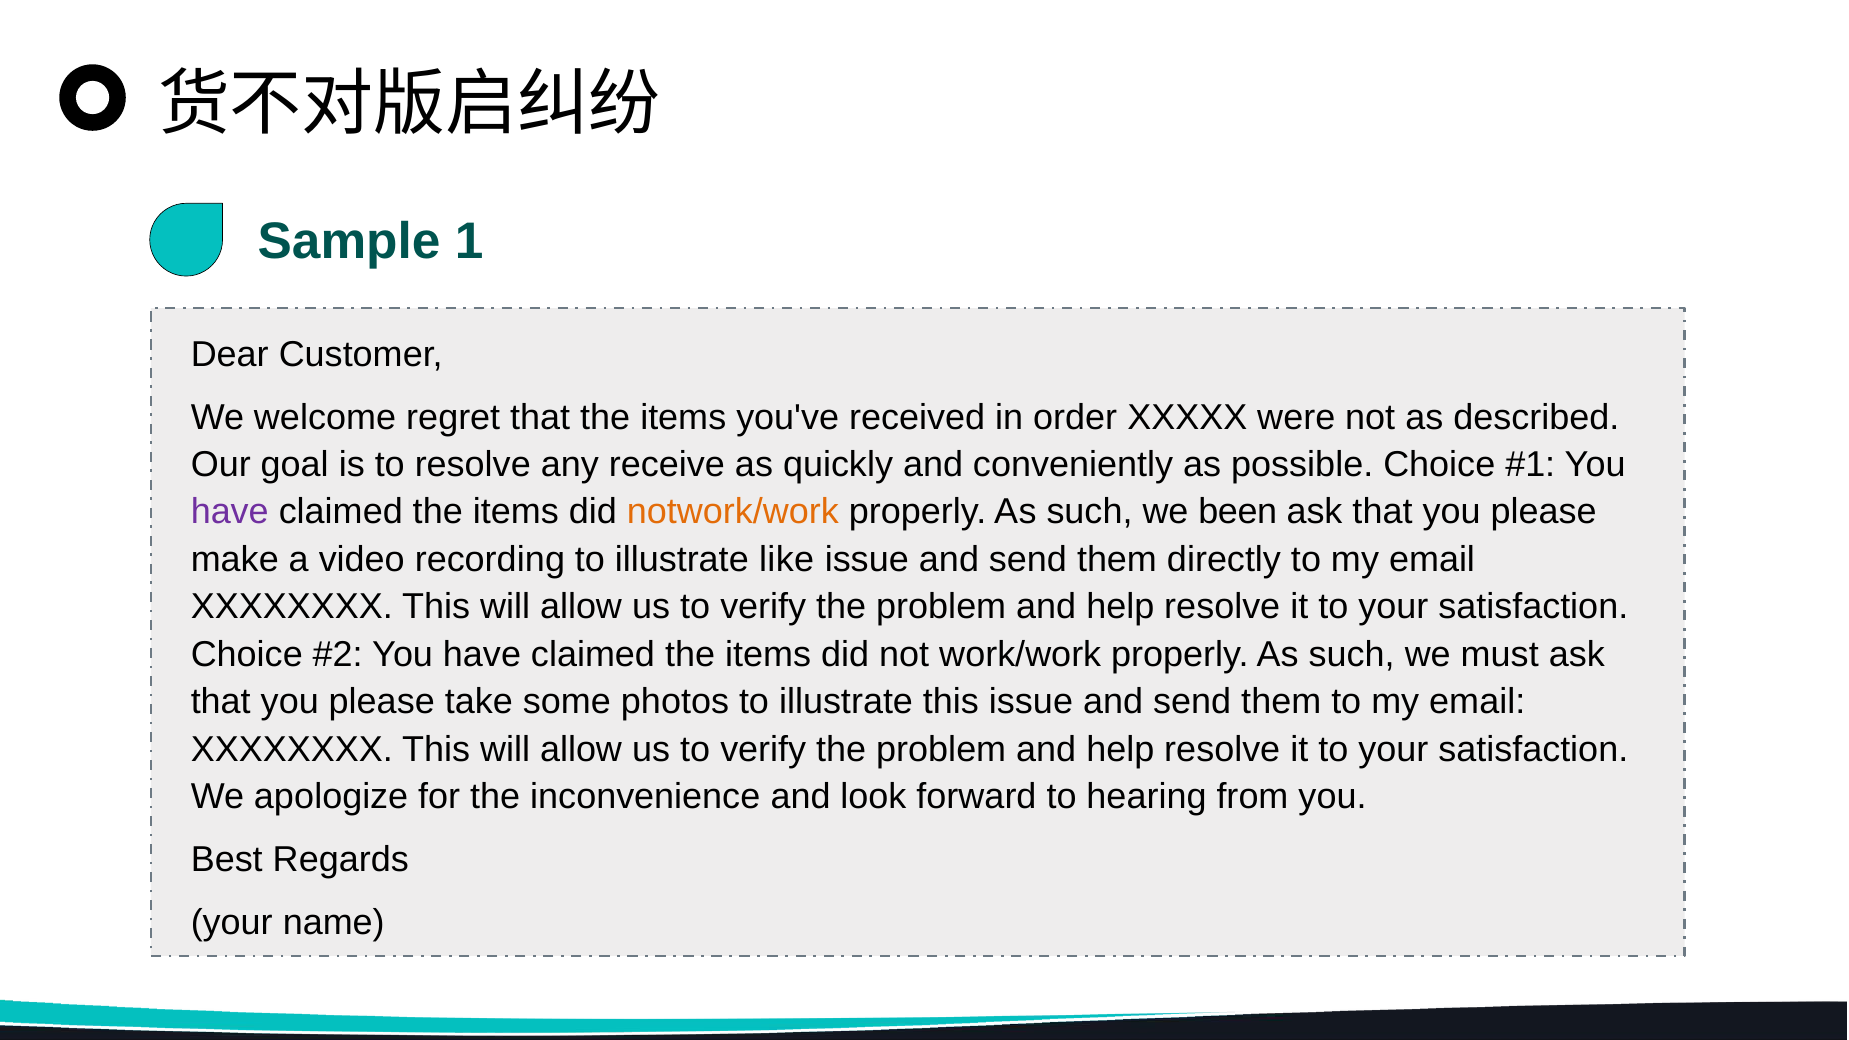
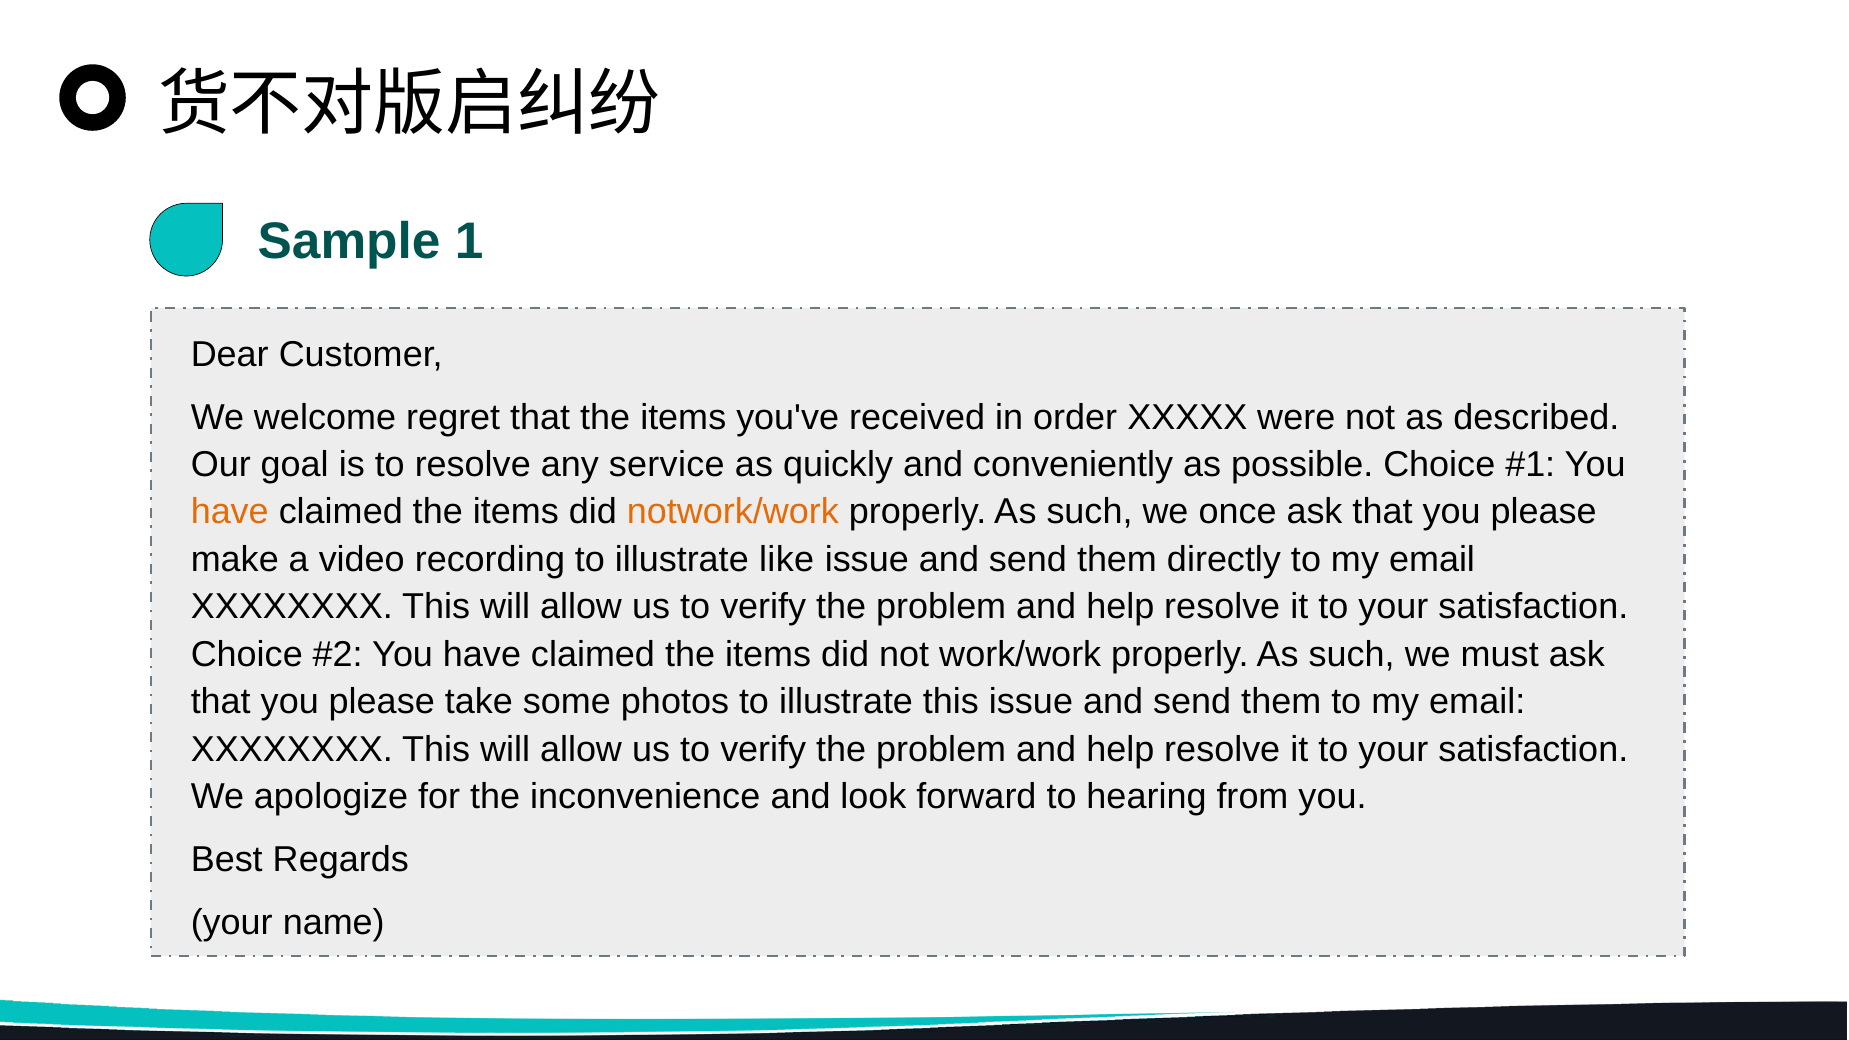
receive: receive -> service (667, 465)
have colour: purple -> orange (230, 512)
been: been -> once (1238, 512)
